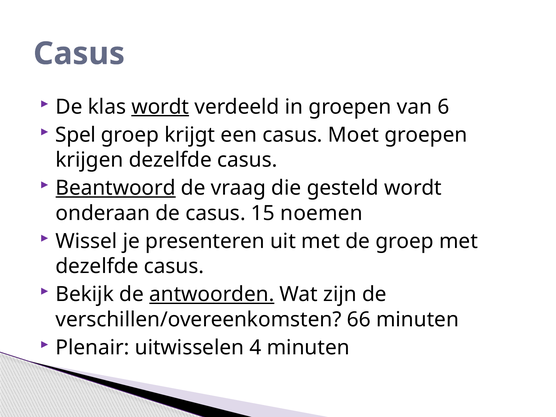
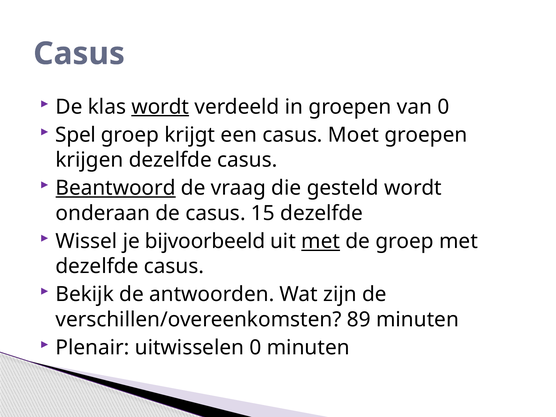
van 6: 6 -> 0 (443, 107)
15 noemen: noemen -> dezelfde (322, 213)
presenteren: presenteren -> bijvoorbeeld (205, 241)
met underline: none -> present (321, 241)
antwoorden underline: present -> none (212, 294)
66: 66 -> 89 (359, 319)
uitwisselen 4: 4 -> 0 (256, 348)
